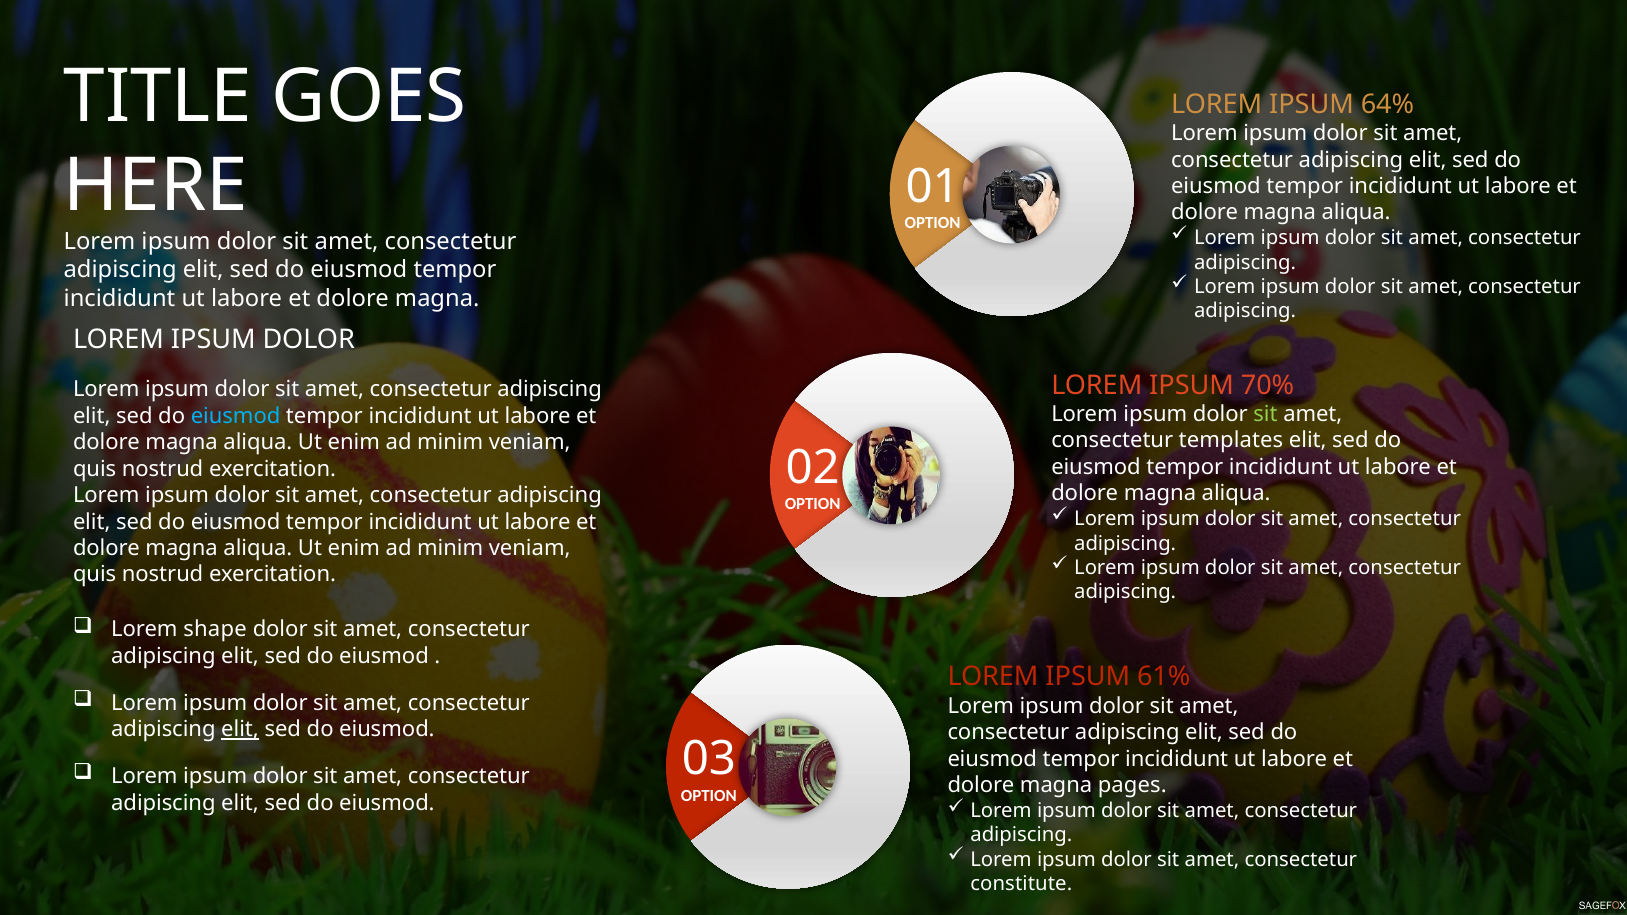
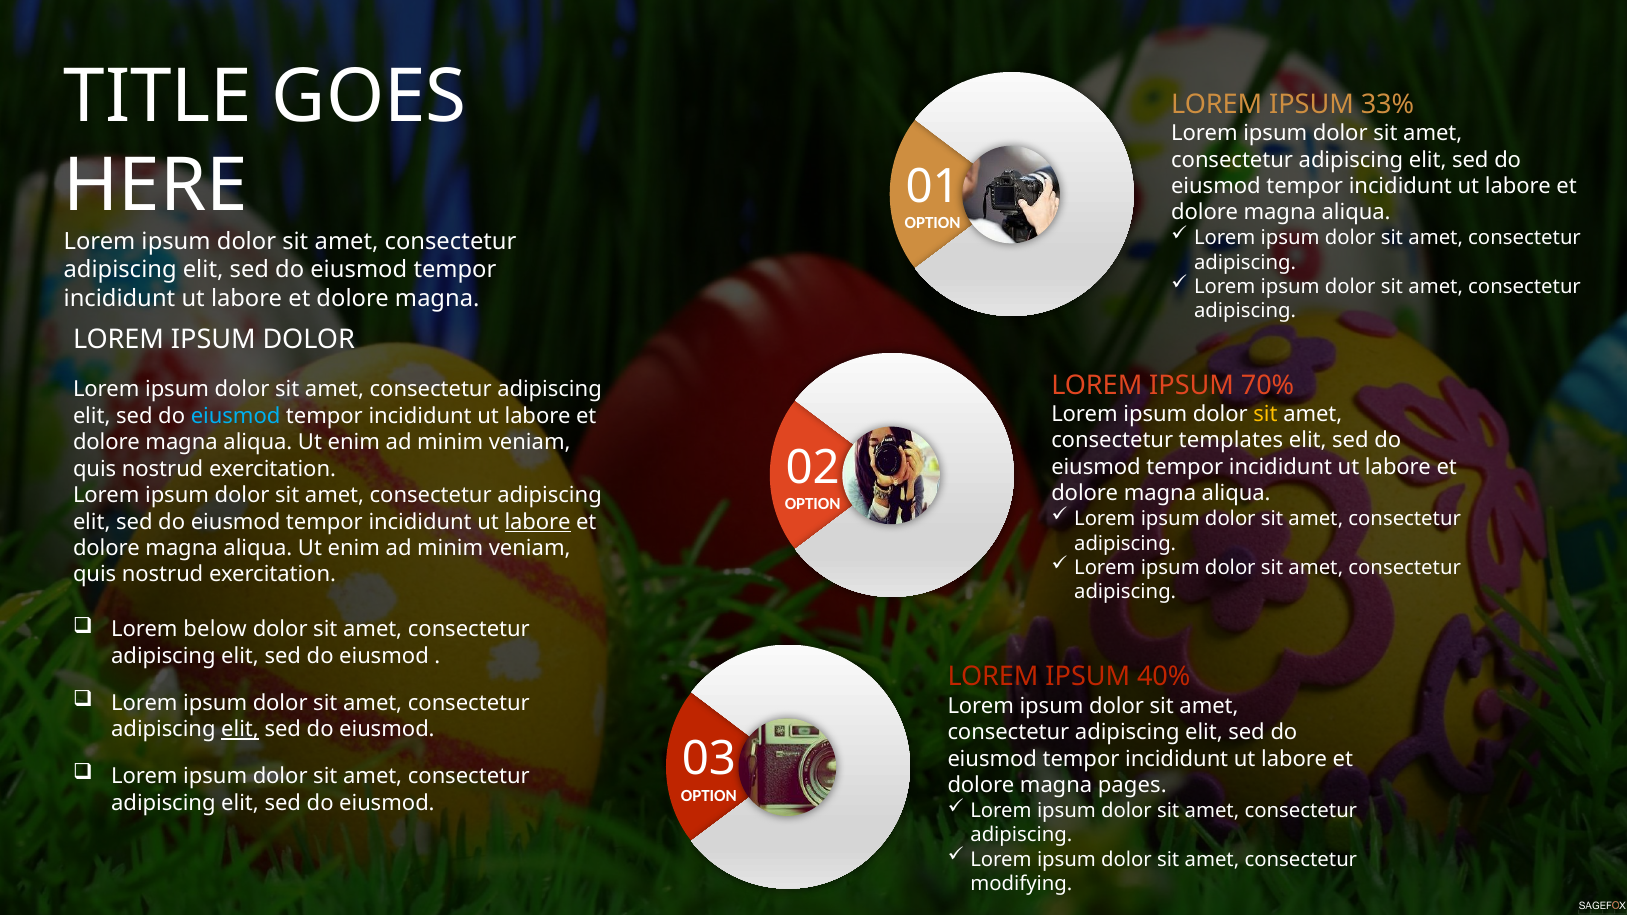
64%: 64% -> 33% (1387, 104)
sit colour: light green -> yellow (1265, 414)
labore underline: none -> present (538, 522)
shape: shape -> below (215, 630)
61%: 61% -> 40% (1164, 677)
constitute: constitute -> modifying (1021, 884)
